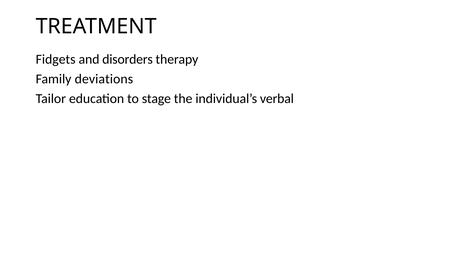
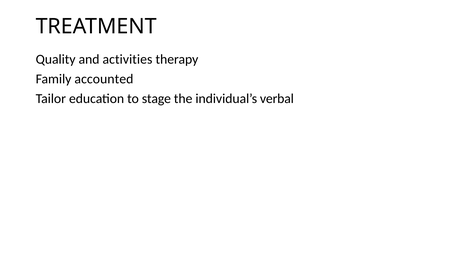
Fidgets: Fidgets -> Quality (56, 59)
disorders: disorders -> activities (127, 59)
deviations: deviations -> accounted (104, 79)
